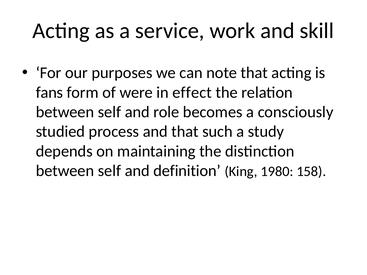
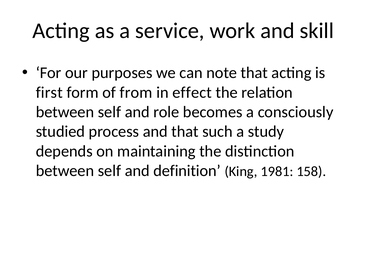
fans: fans -> first (49, 92)
were: were -> from (136, 92)
1980: 1980 -> 1981 (277, 172)
